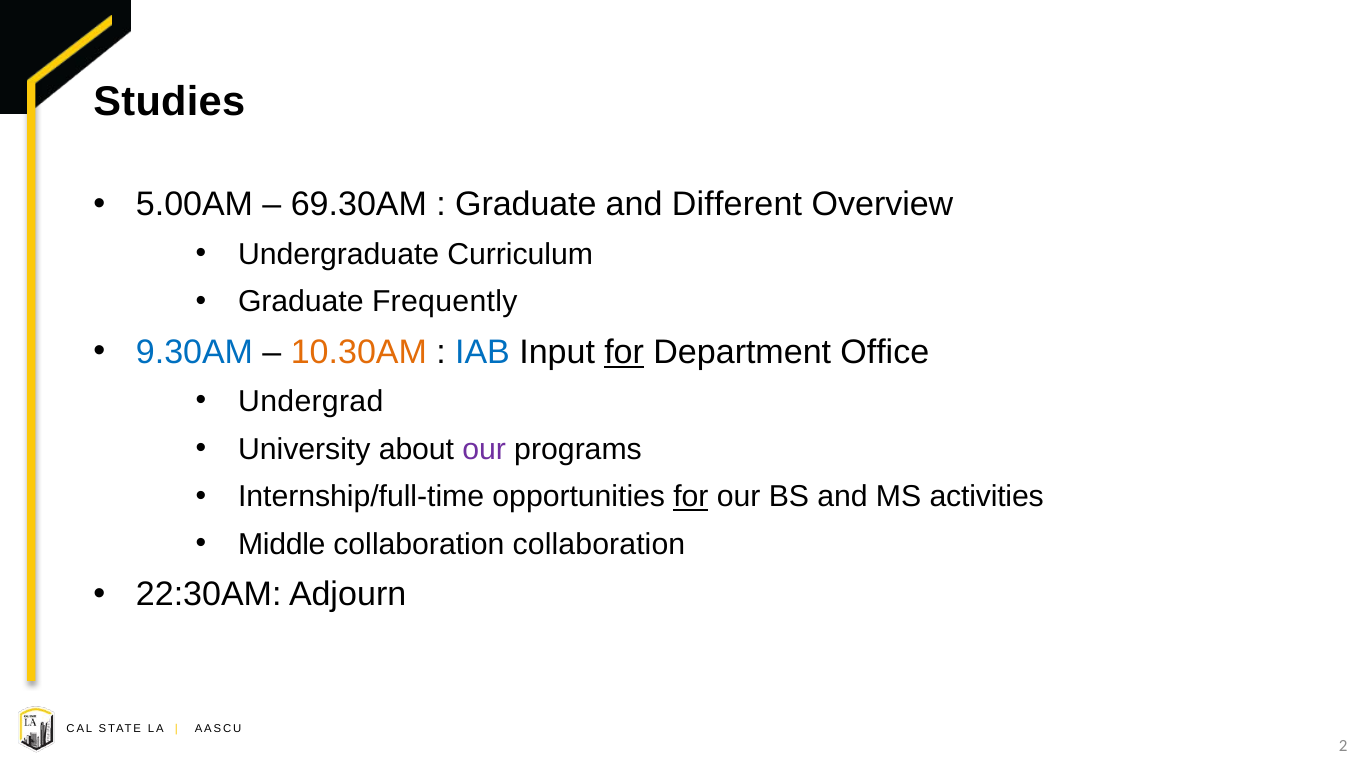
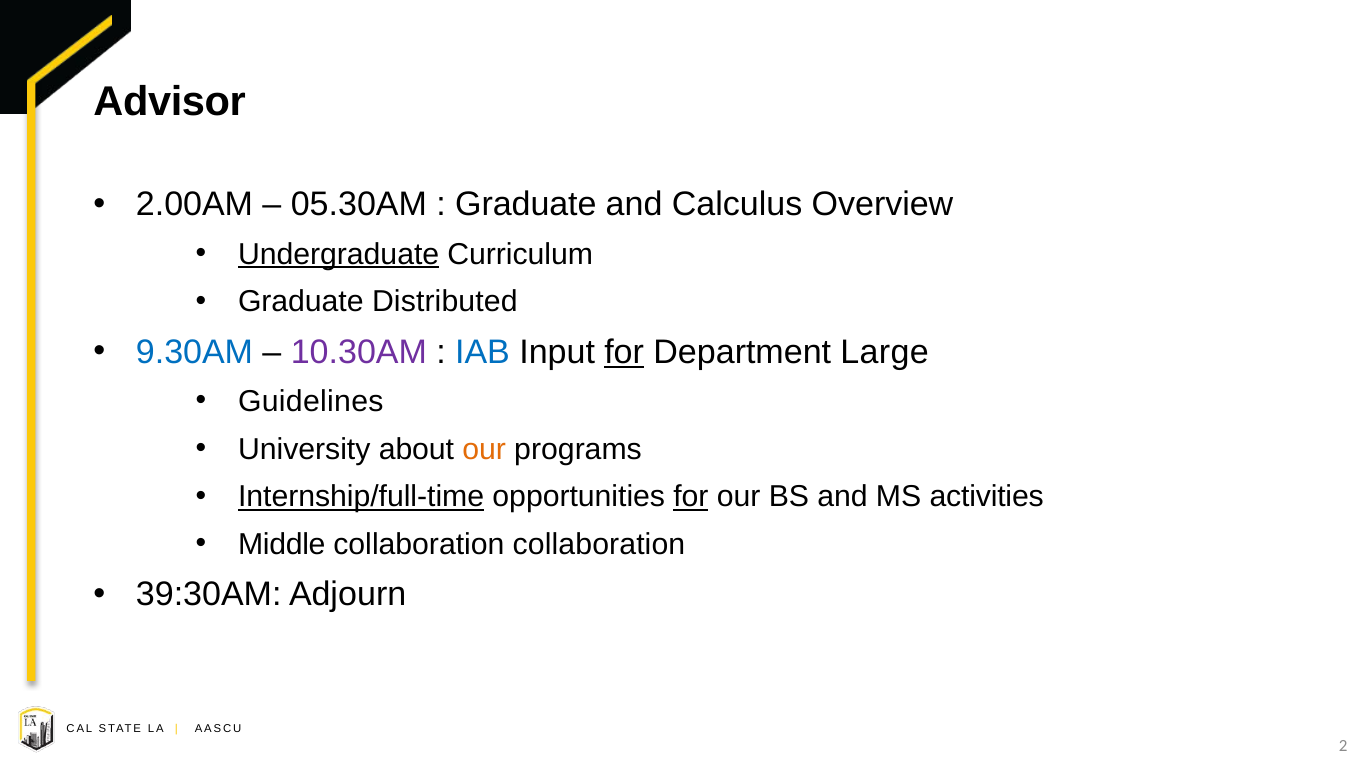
Studies: Studies -> Advisor (170, 102)
5.00AM: 5.00AM -> 2.00AM (194, 205)
69.30AM: 69.30AM -> 05.30AM (359, 205)
Different: Different -> Calculus (737, 205)
Undergraduate underline: none -> present (339, 255)
Frequently: Frequently -> Distributed (445, 302)
10.30AM colour: orange -> purple (359, 352)
Office: Office -> Large (885, 352)
Undergrad: Undergrad -> Guidelines (311, 402)
our colour: purple -> orange (484, 450)
Internship/full-time underline: none -> present (361, 497)
22:30AM: 22:30AM -> 39:30AM (209, 595)
